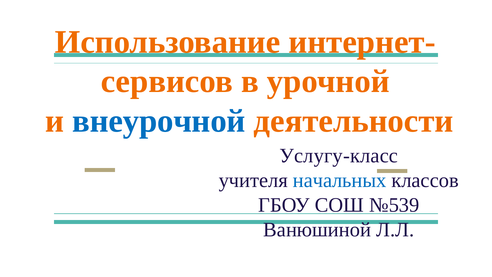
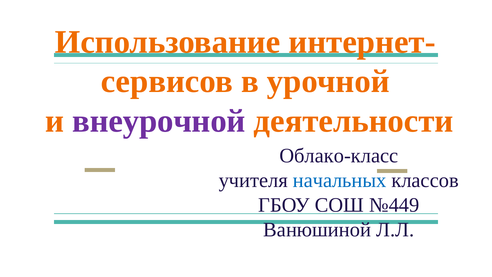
внеурочной colour: blue -> purple (159, 121)
Услугу-класс: Услугу-класс -> Облако-класс (339, 156)
№539: №539 -> №449 (394, 205)
